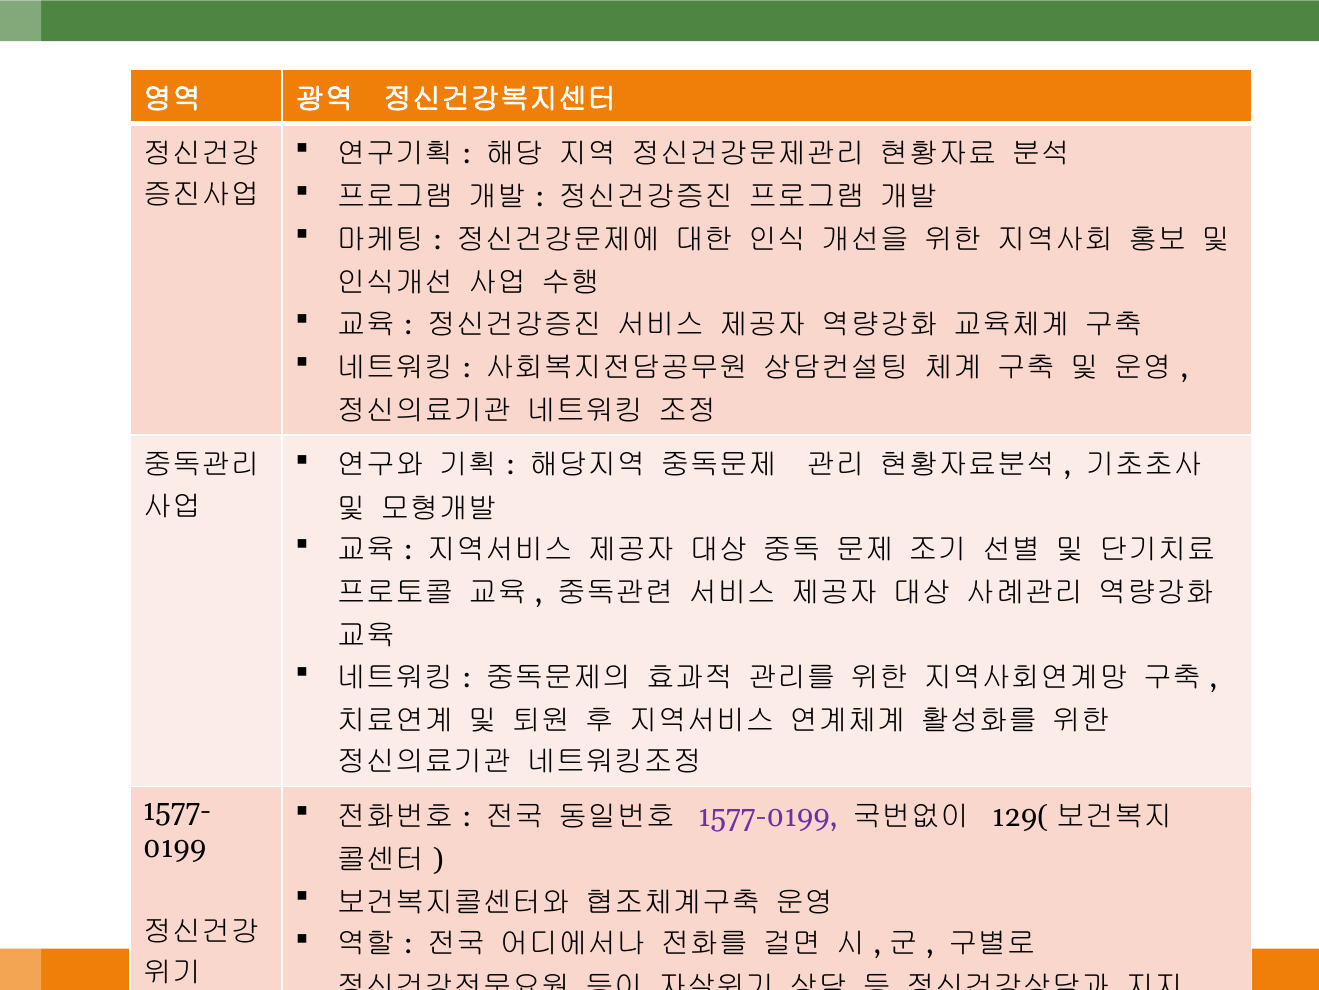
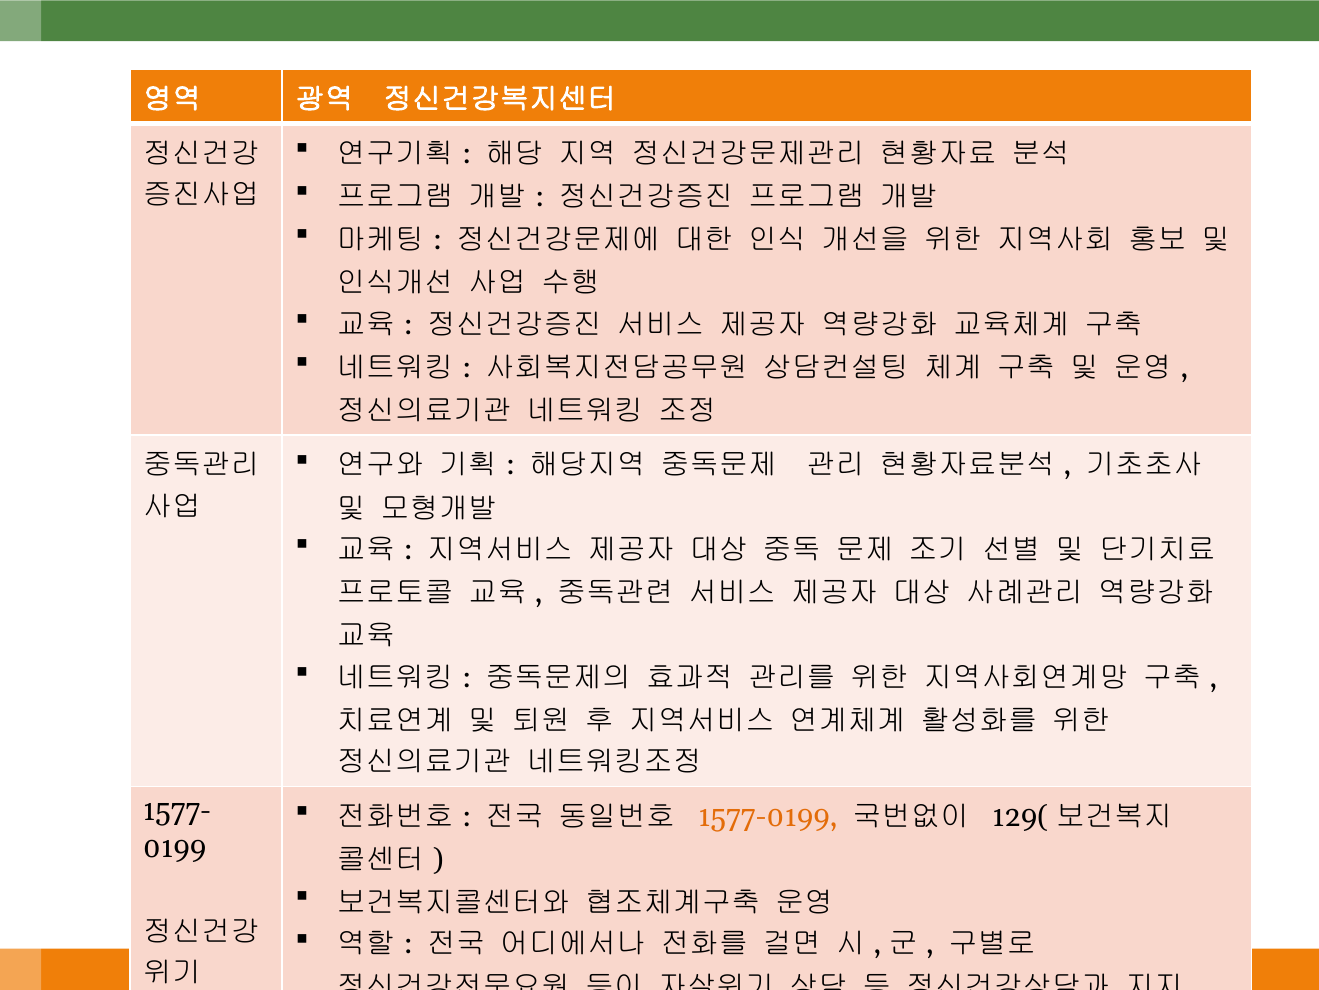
1577-0199 colour: purple -> orange (768, 816)
